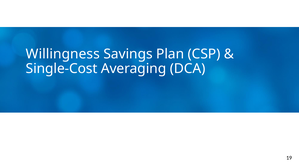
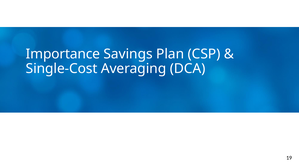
Willingness: Willingness -> Importance (63, 54)
